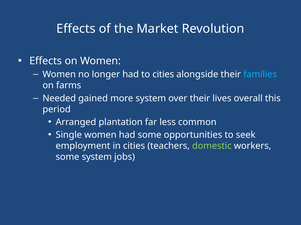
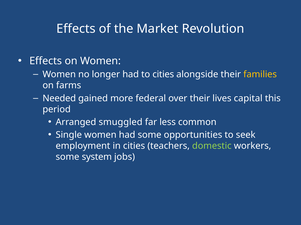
families colour: light blue -> yellow (260, 75)
more system: system -> federal (151, 99)
overall: overall -> capital (248, 99)
plantation: plantation -> smuggled (121, 123)
